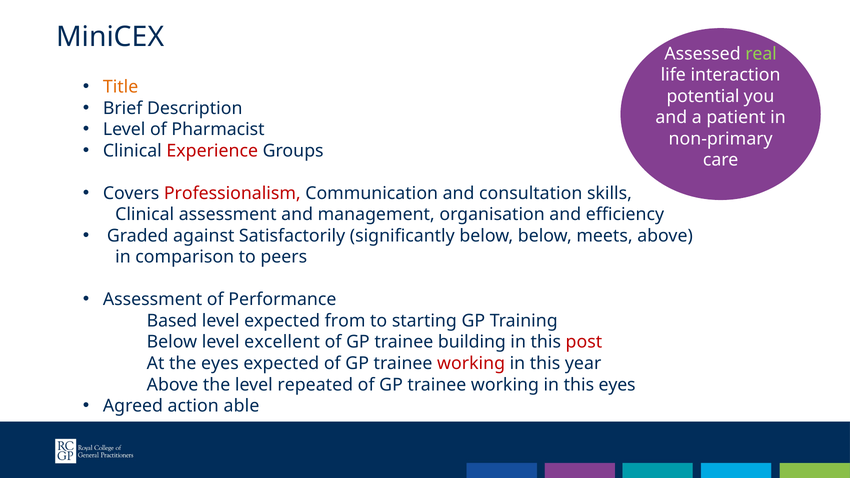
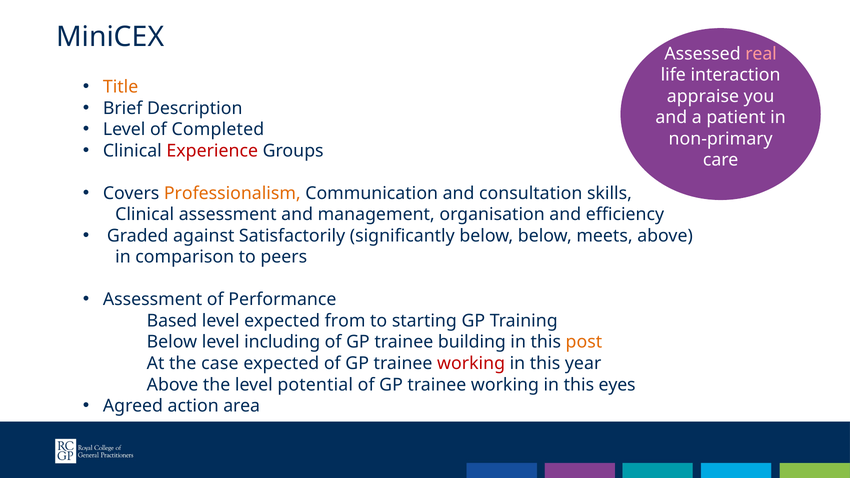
real colour: light green -> pink (761, 54)
potential: potential -> appraise (703, 96)
Pharmacist: Pharmacist -> Completed (218, 130)
Professionalism colour: red -> orange (232, 193)
excellent: excellent -> including (282, 342)
post colour: red -> orange (584, 342)
the eyes: eyes -> case (220, 363)
repeated: repeated -> potential (315, 385)
able: able -> area (242, 406)
